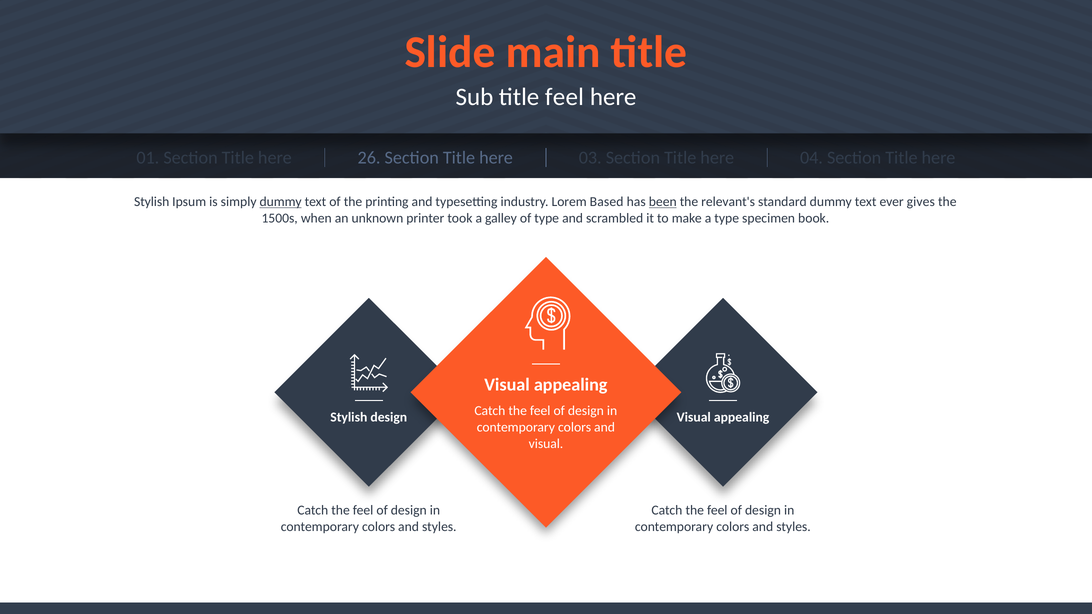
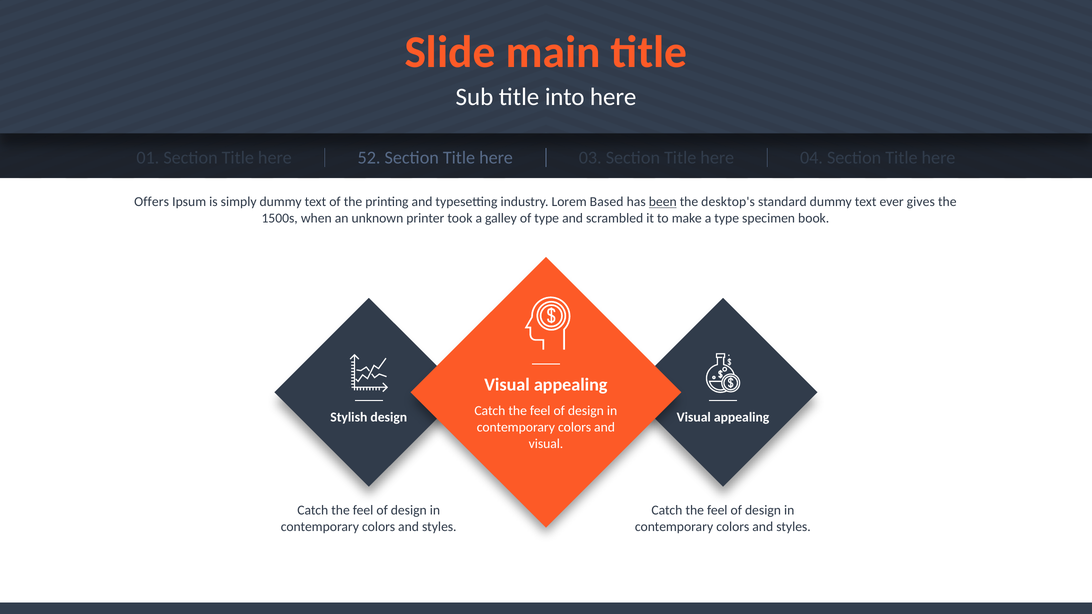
title feel: feel -> into (565, 97)
26: 26 -> 52 (369, 158)
Stylish: Stylish -> Offers (152, 202)
dummy underline: present -> none (281, 202)
relevant's: relevant's -> desktop's (728, 202)
